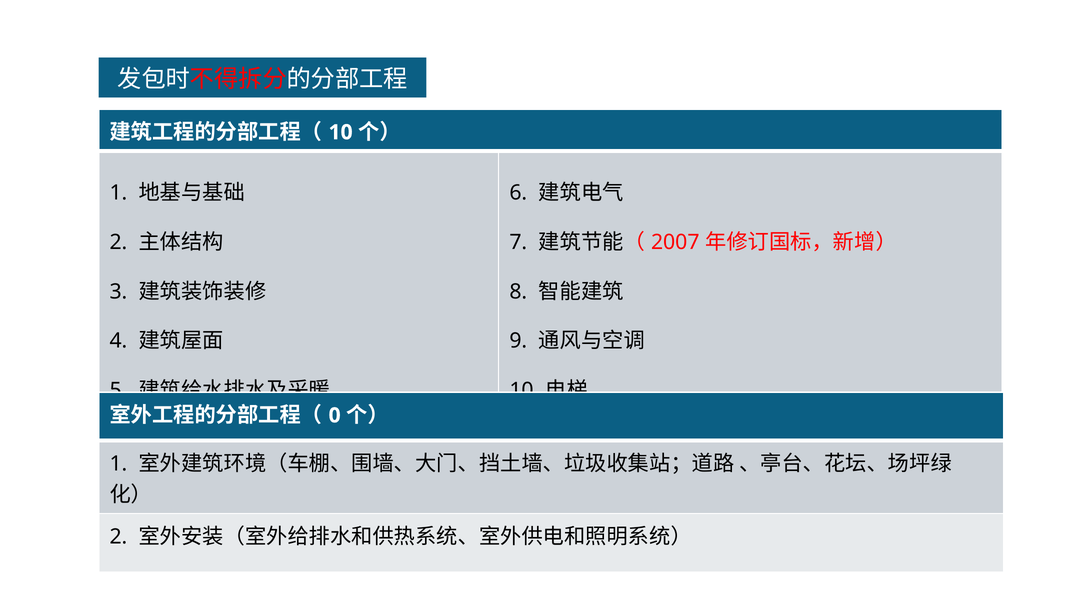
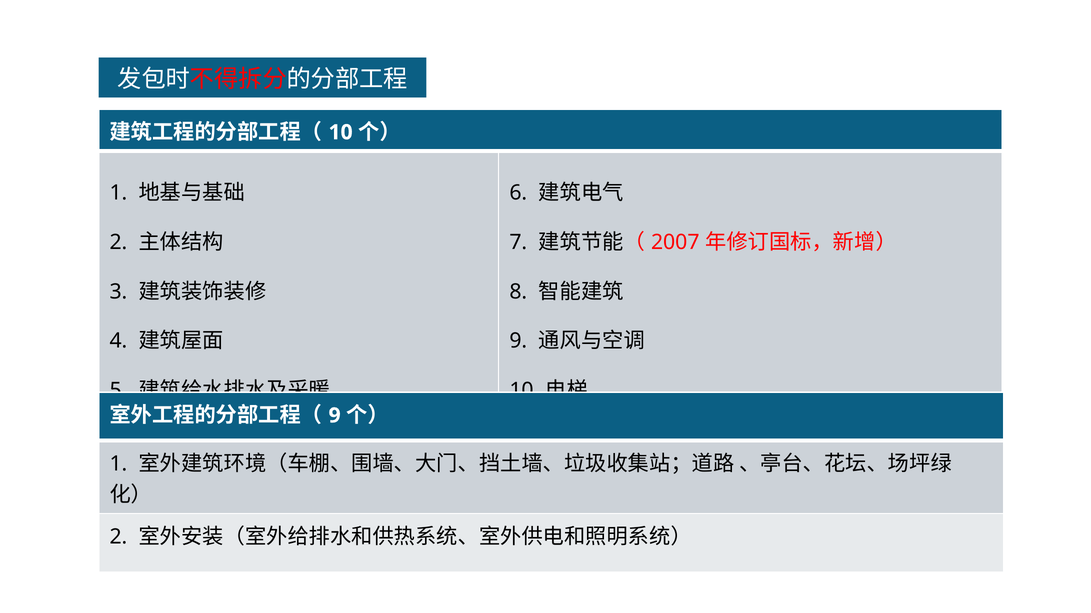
0: 0 -> 9 (335, 416)
